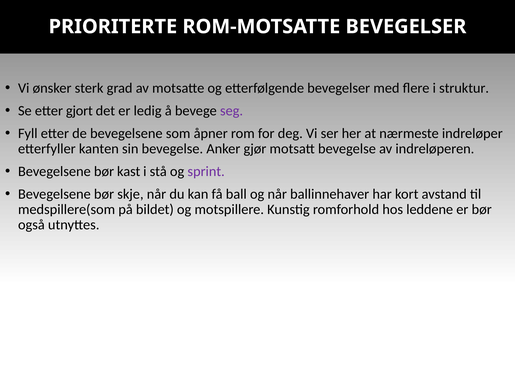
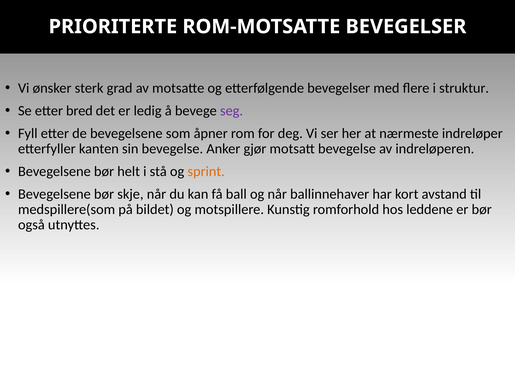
gjort: gjort -> bred (79, 111)
kast: kast -> helt (129, 172)
sprint colour: purple -> orange (206, 172)
